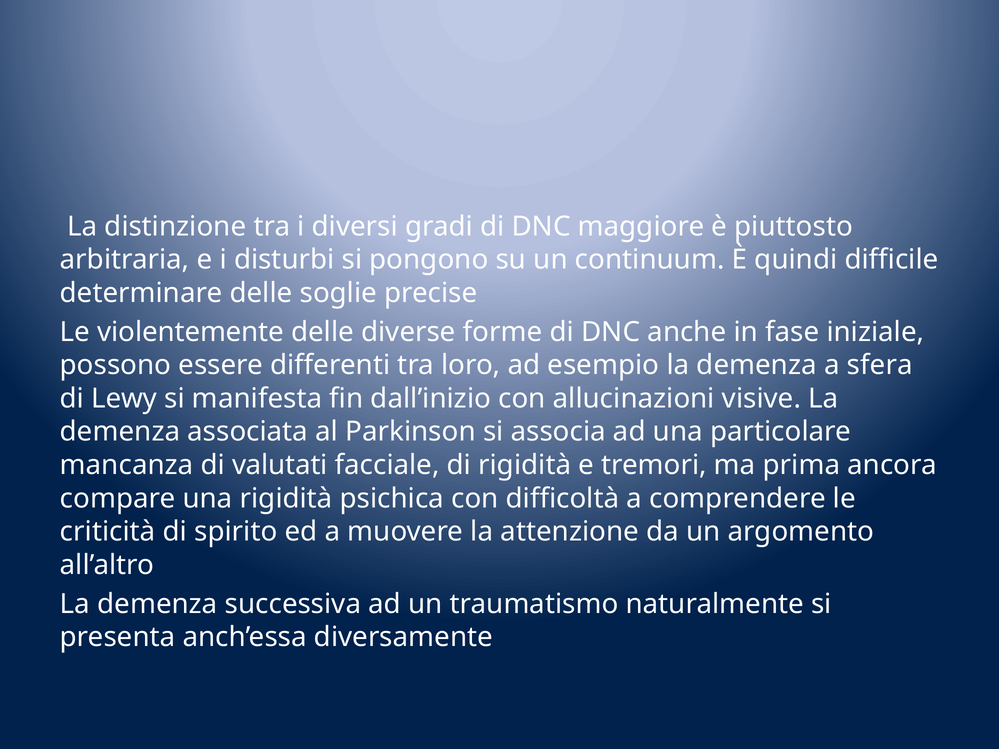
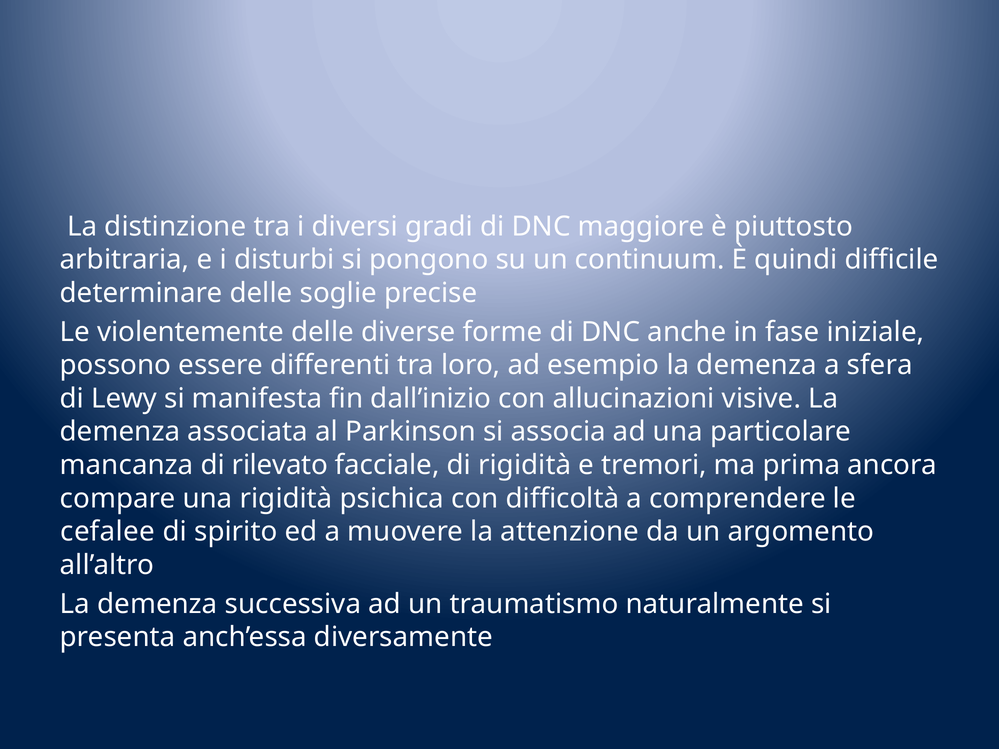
valutati: valutati -> rilevato (280, 465)
criticità: criticità -> cefalee (108, 532)
